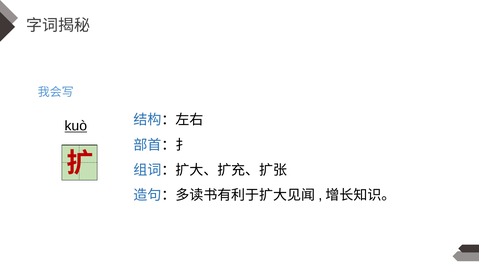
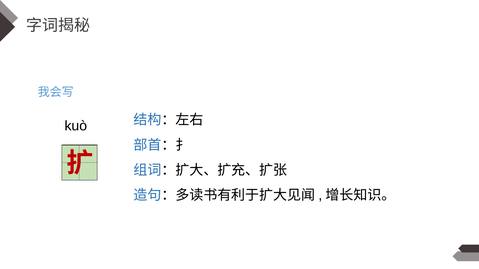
kuò underline: present -> none (76, 126)
